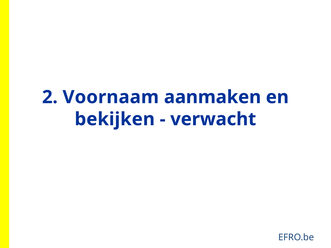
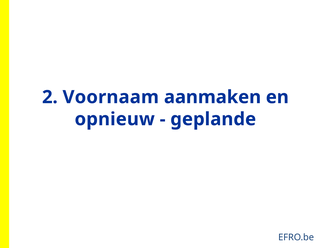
bekijken: bekijken -> opnieuw (115, 119)
verwacht: verwacht -> geplande (213, 119)
